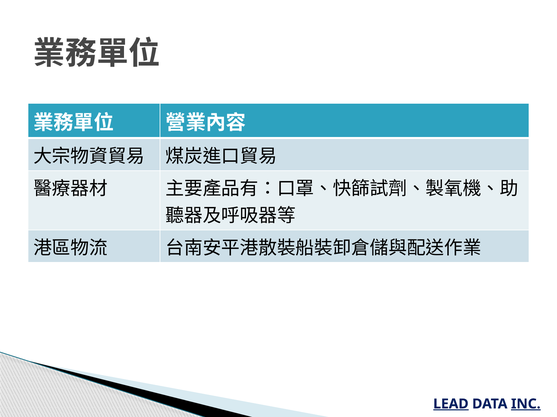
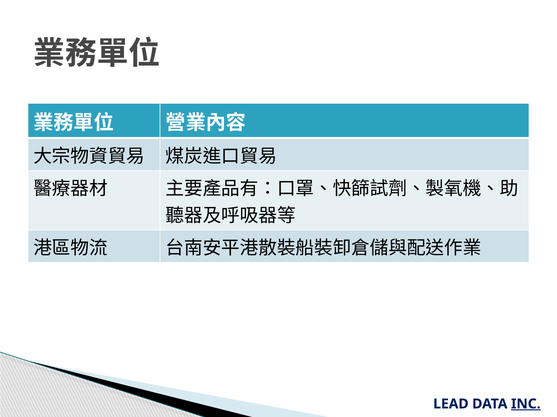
LEAD underline: present -> none (451, 405)
